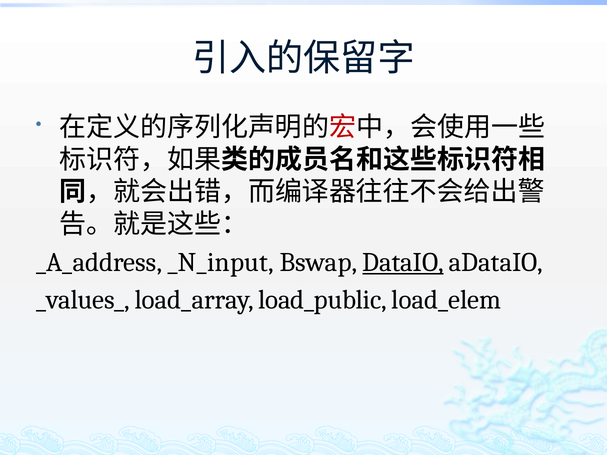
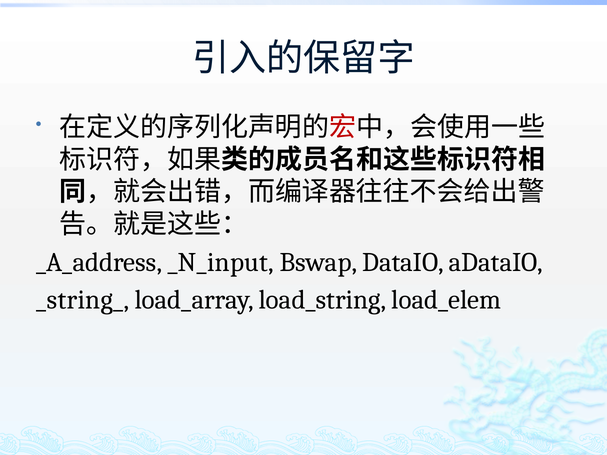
DataIO underline: present -> none (403, 262)
_values_: _values_ -> _string_ (83, 300)
load_public: load_public -> load_string (322, 300)
